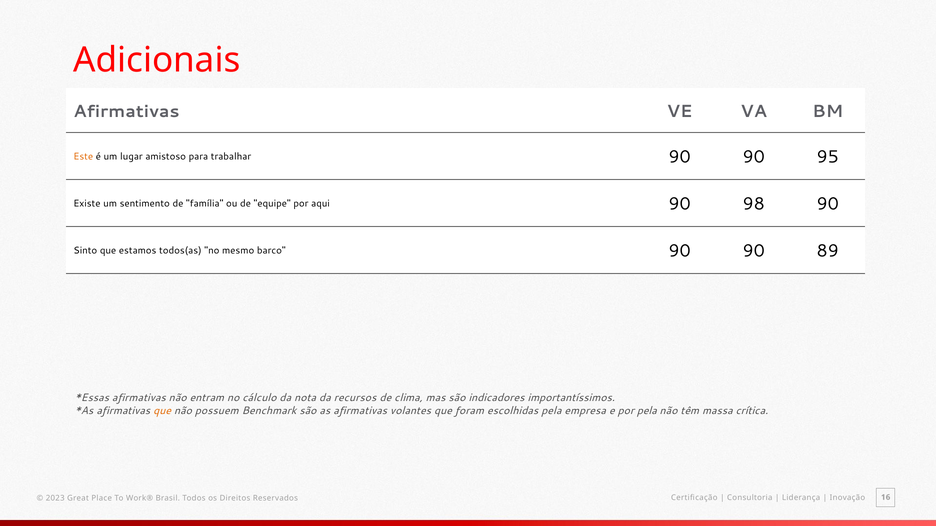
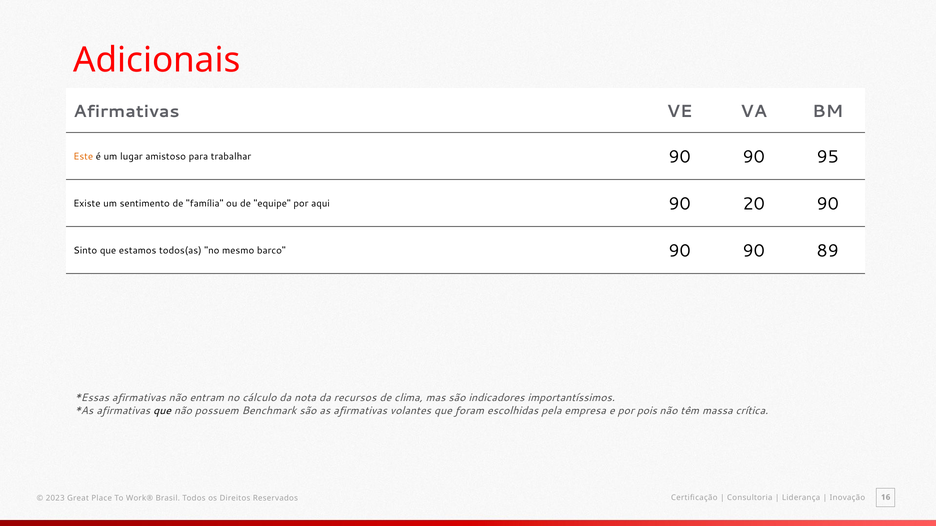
98: 98 -> 20 (754, 204)
que colour: orange -> black (162, 411)
por pela: pela -> pois (647, 411)
